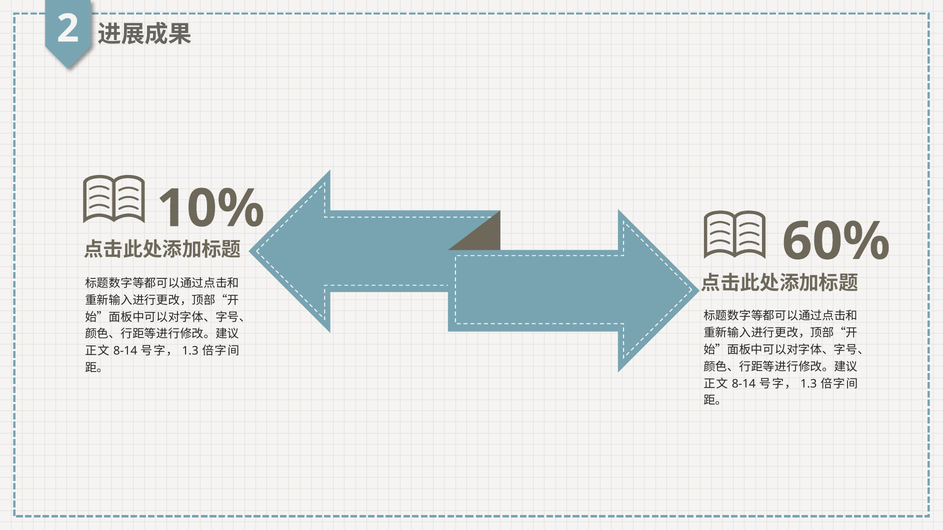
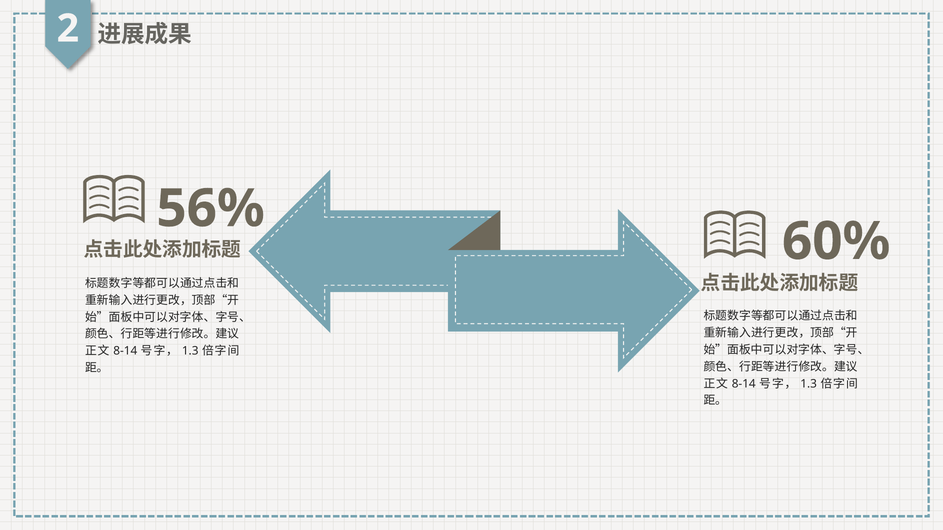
10%: 10% -> 56% (211, 209)
